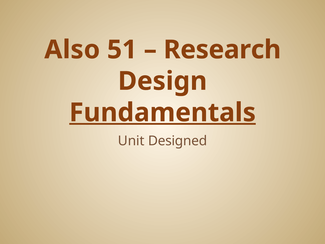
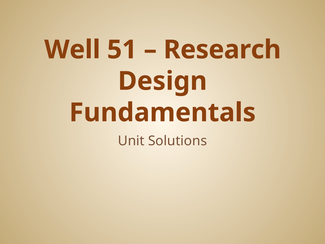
Also: Also -> Well (72, 50)
Fundamentals underline: present -> none (163, 112)
Designed: Designed -> Solutions (178, 141)
